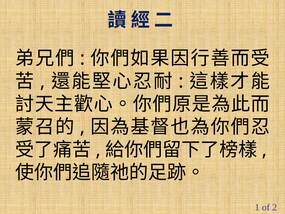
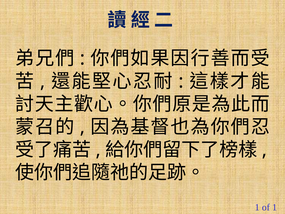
of 2: 2 -> 1 (275, 207)
